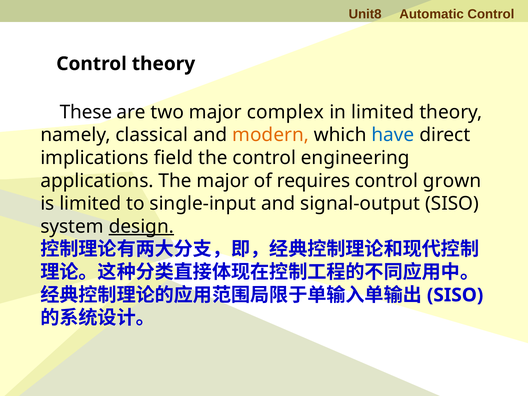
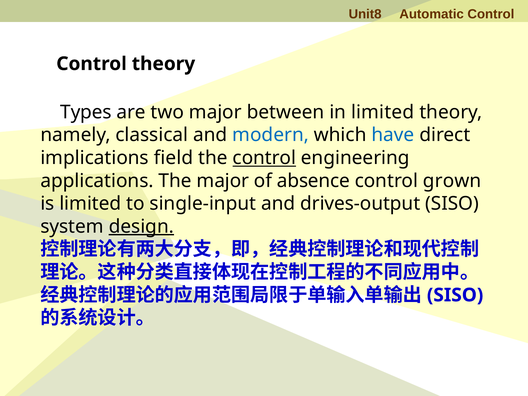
These: These -> Types (86, 112)
complex: complex -> between (286, 112)
modern colour: orange -> blue (271, 135)
control underline: none -> present (264, 158)
requires: requires -> absence (313, 181)
signal-output: signal-output -> drives-output (360, 204)
